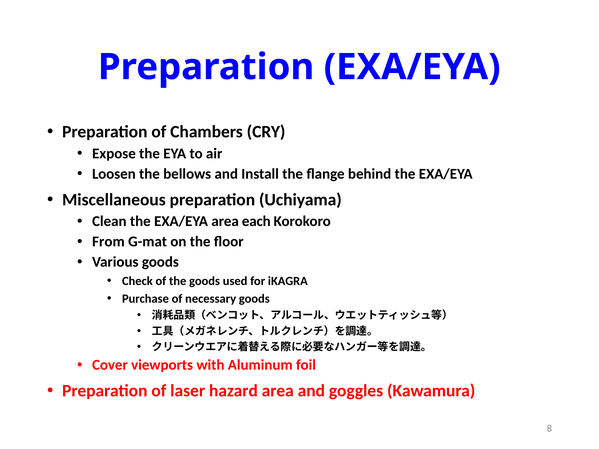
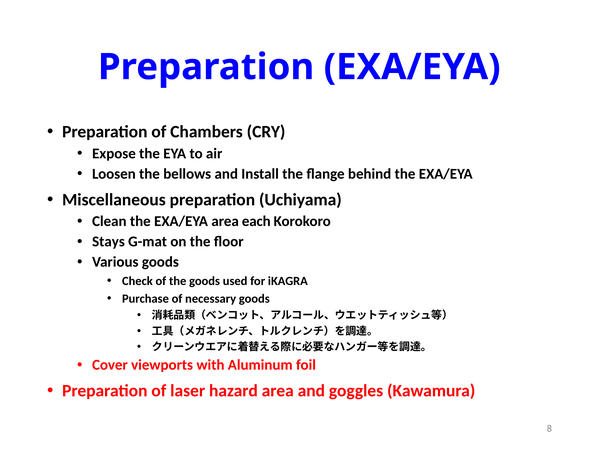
From: From -> Stays (108, 242)
